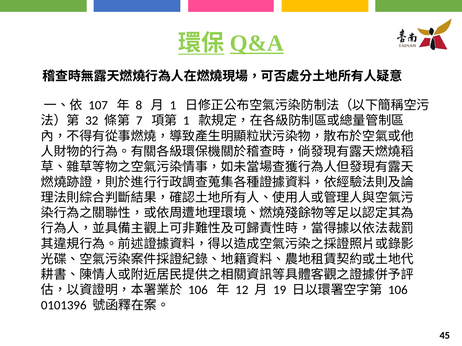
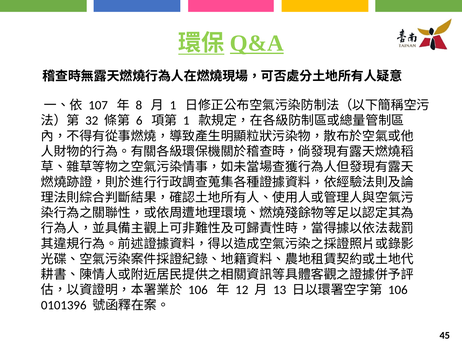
7: 7 -> 6 (139, 121)
19: 19 -> 13 (280, 290)
